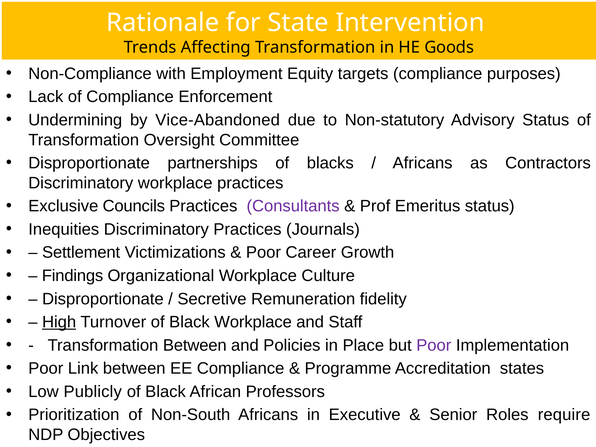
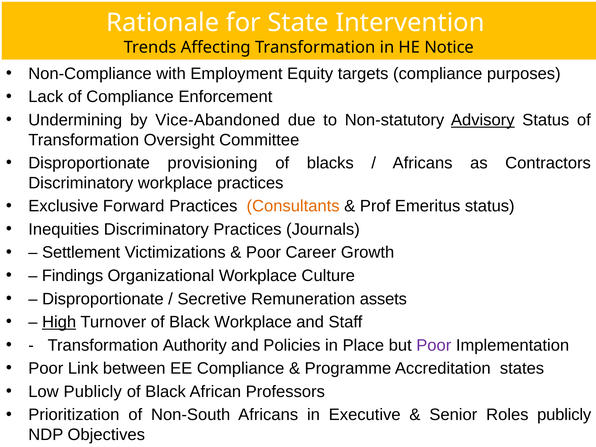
Goods: Goods -> Notice (449, 47)
Advisory underline: none -> present (483, 120)
partnerships: partnerships -> provisioning (212, 163)
Councils: Councils -> Forward (134, 206)
Consultants colour: purple -> orange (293, 206)
fidelity: fidelity -> assets (383, 299)
Transformation Between: Between -> Authority (195, 345)
Roles require: require -> publicly (564, 415)
